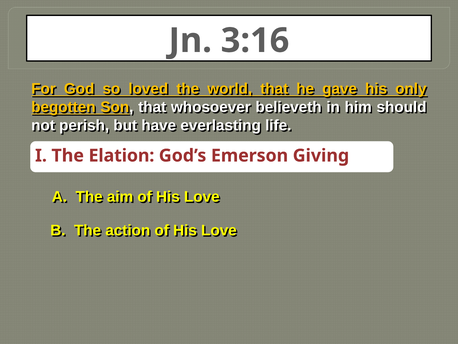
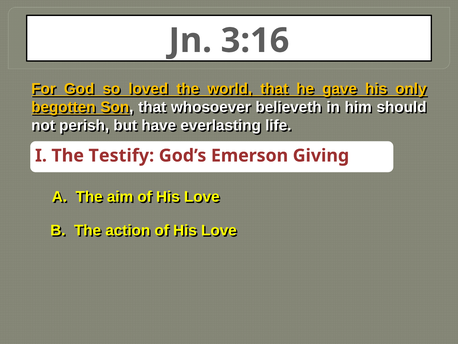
Elation: Elation -> Testify (121, 155)
